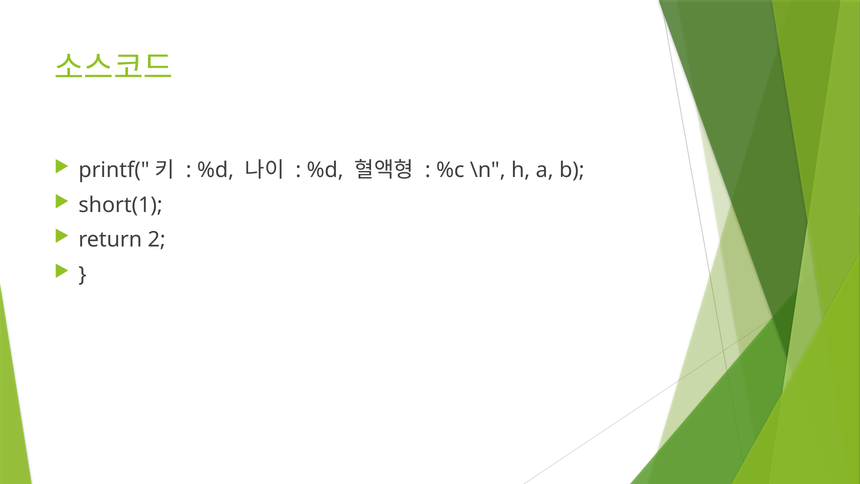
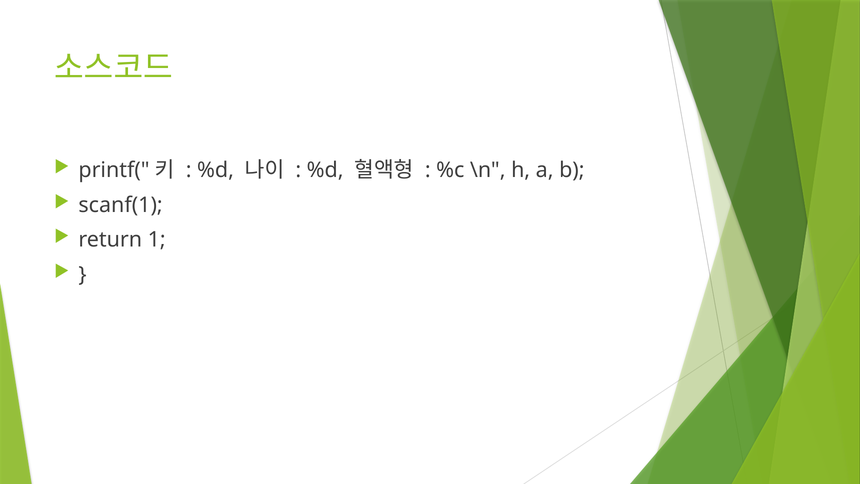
short(1: short(1 -> scanf(1 (121, 205)
2: 2 -> 1 (157, 240)
